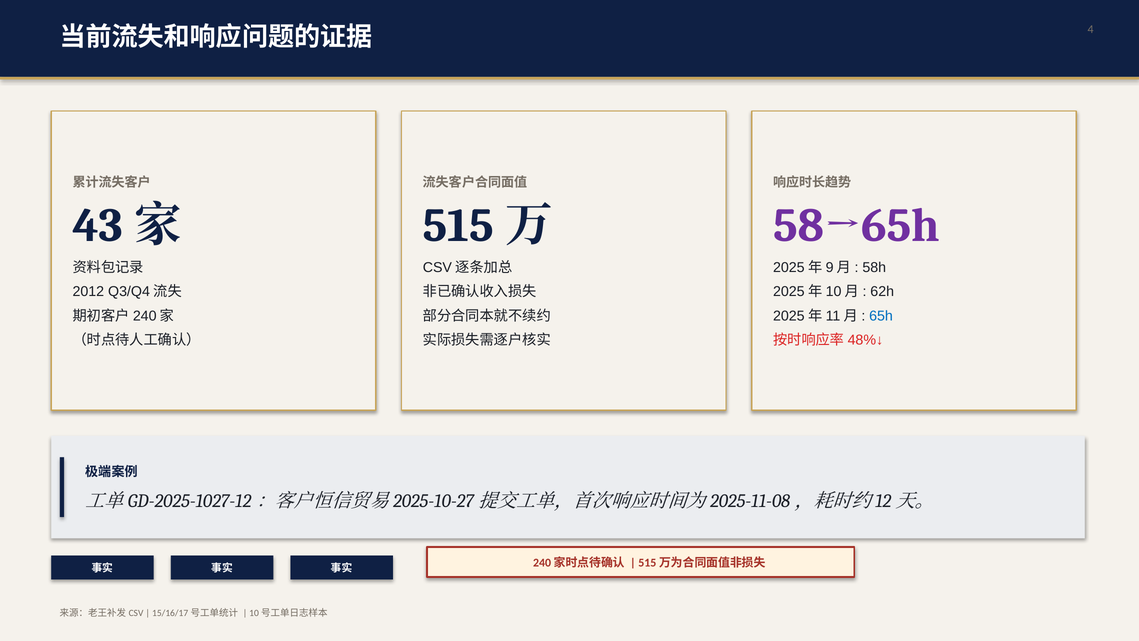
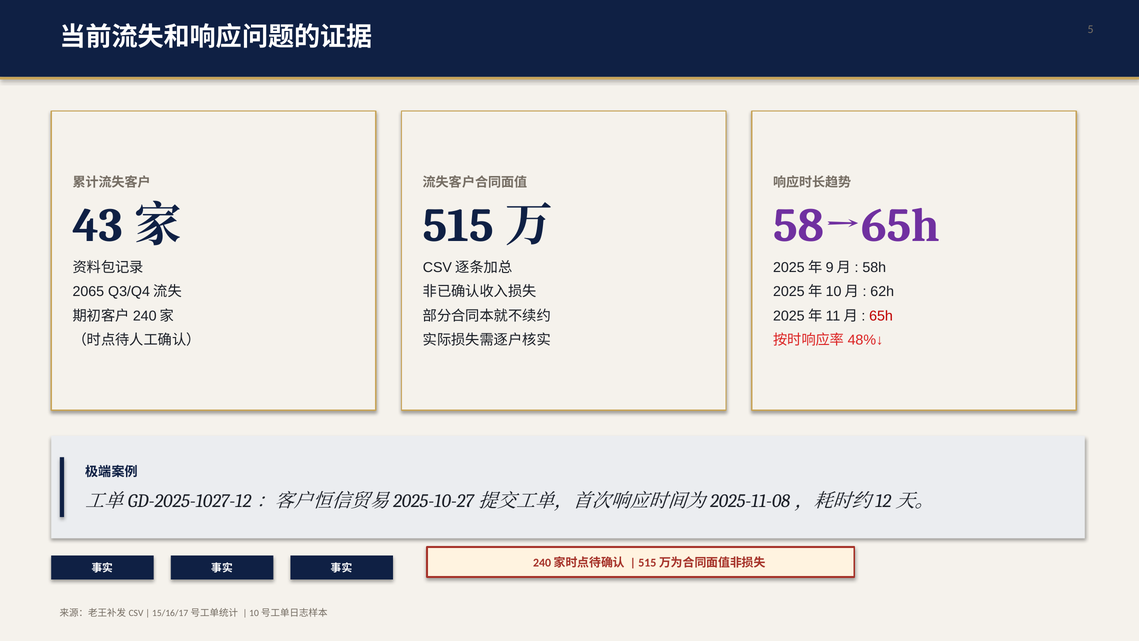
4: 4 -> 5 (1091, 29)
2012: 2012 -> 2065 (88, 292)
65h colour: blue -> red (881, 316)
